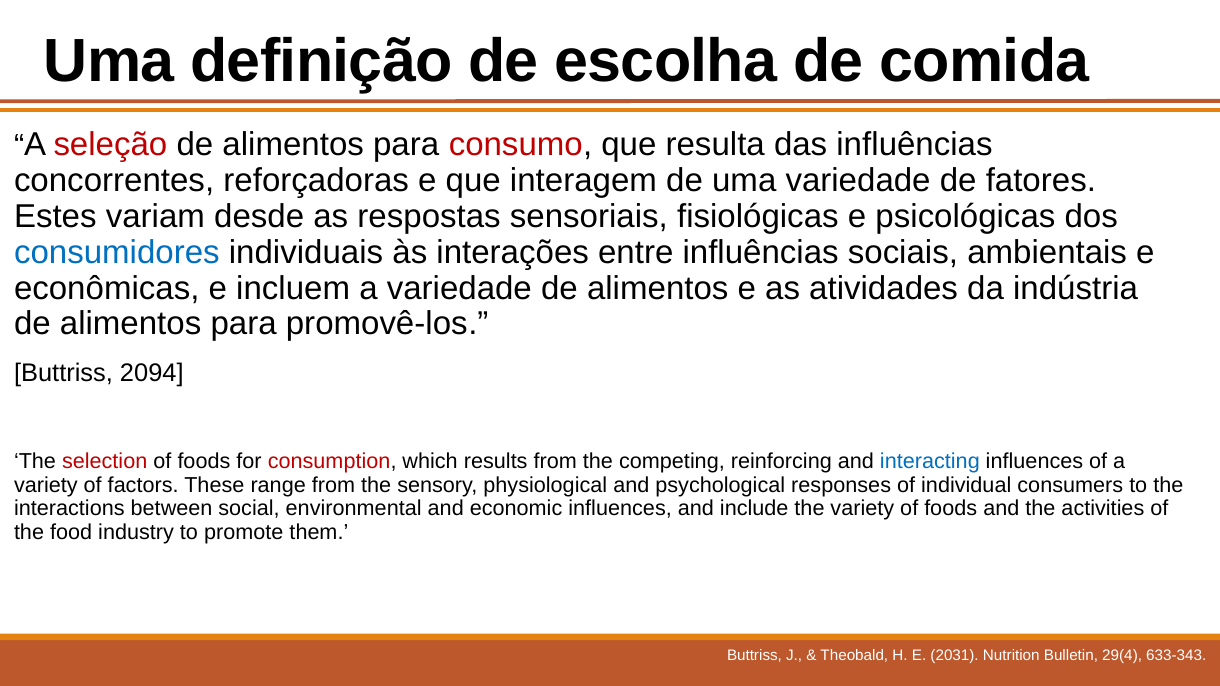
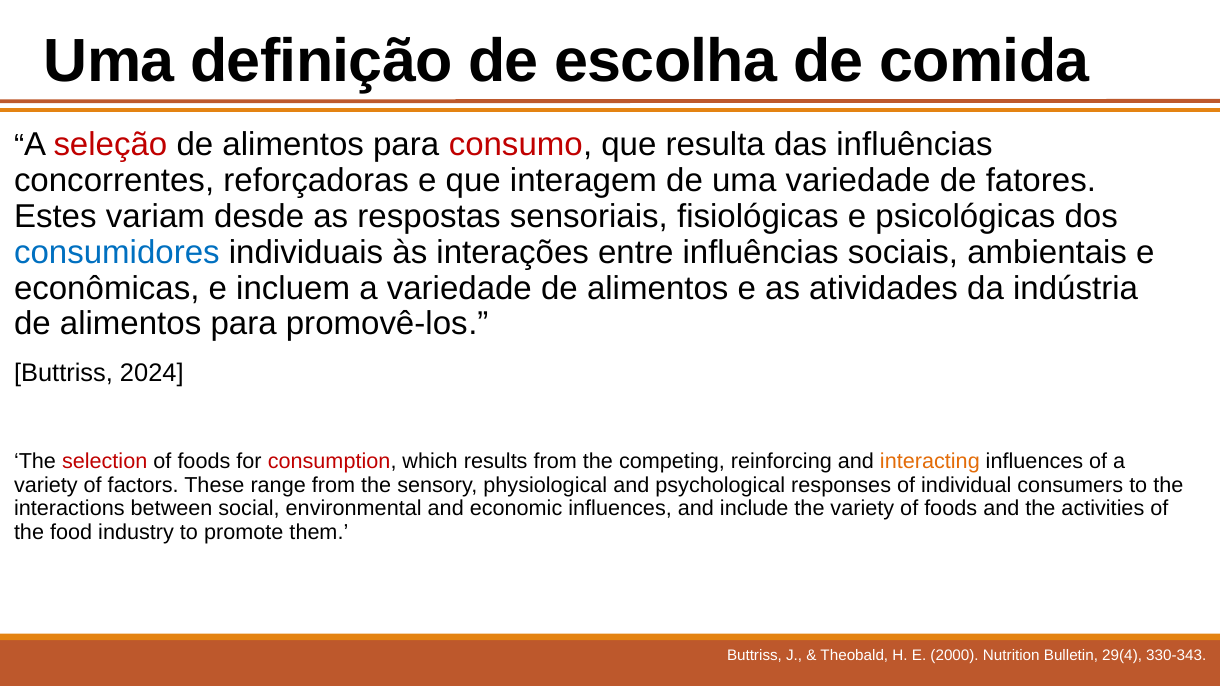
2094: 2094 -> 2024 (152, 373)
interacting colour: blue -> orange (930, 462)
2031: 2031 -> 2000 (955, 655)
633-343: 633-343 -> 330-343 (1176, 655)
